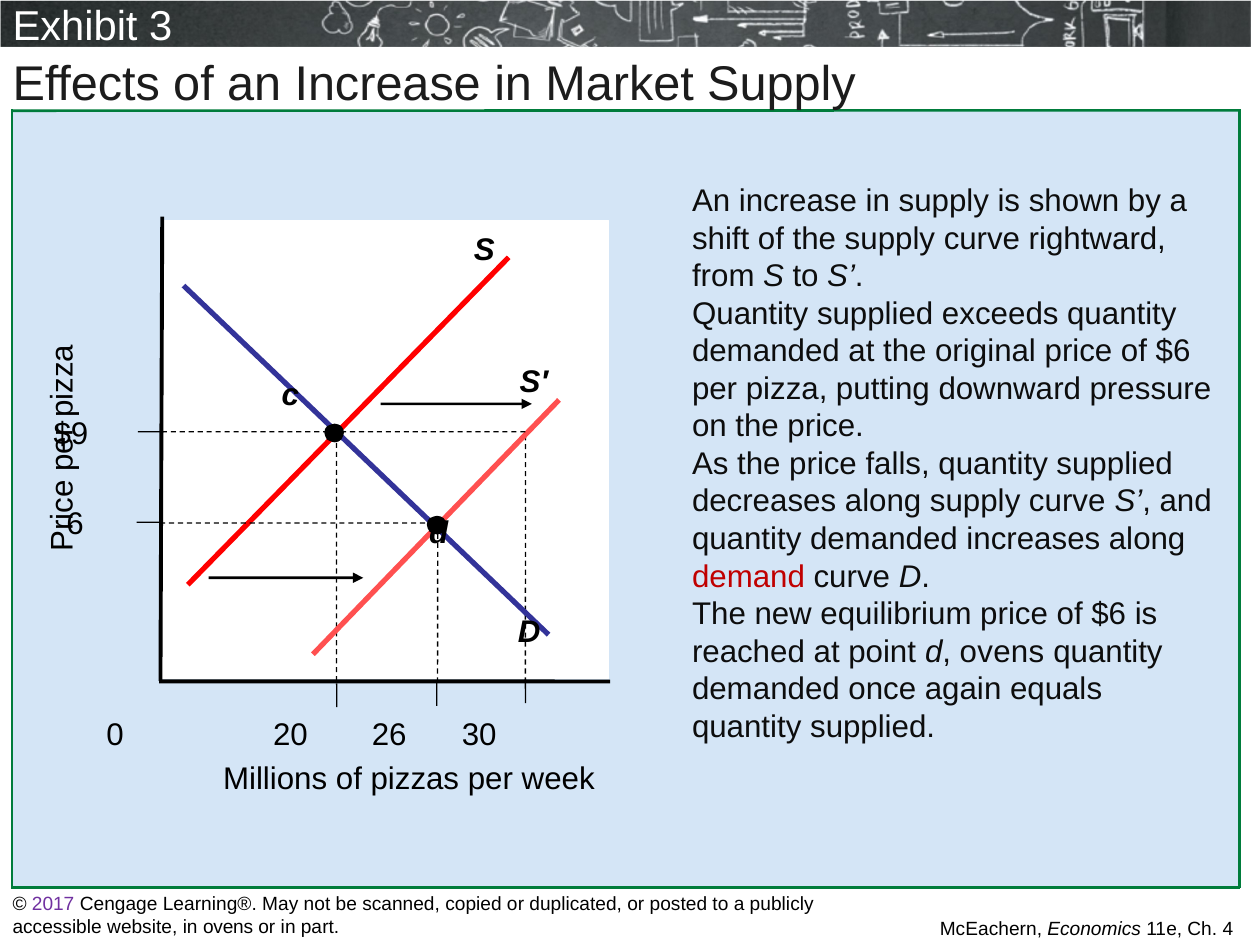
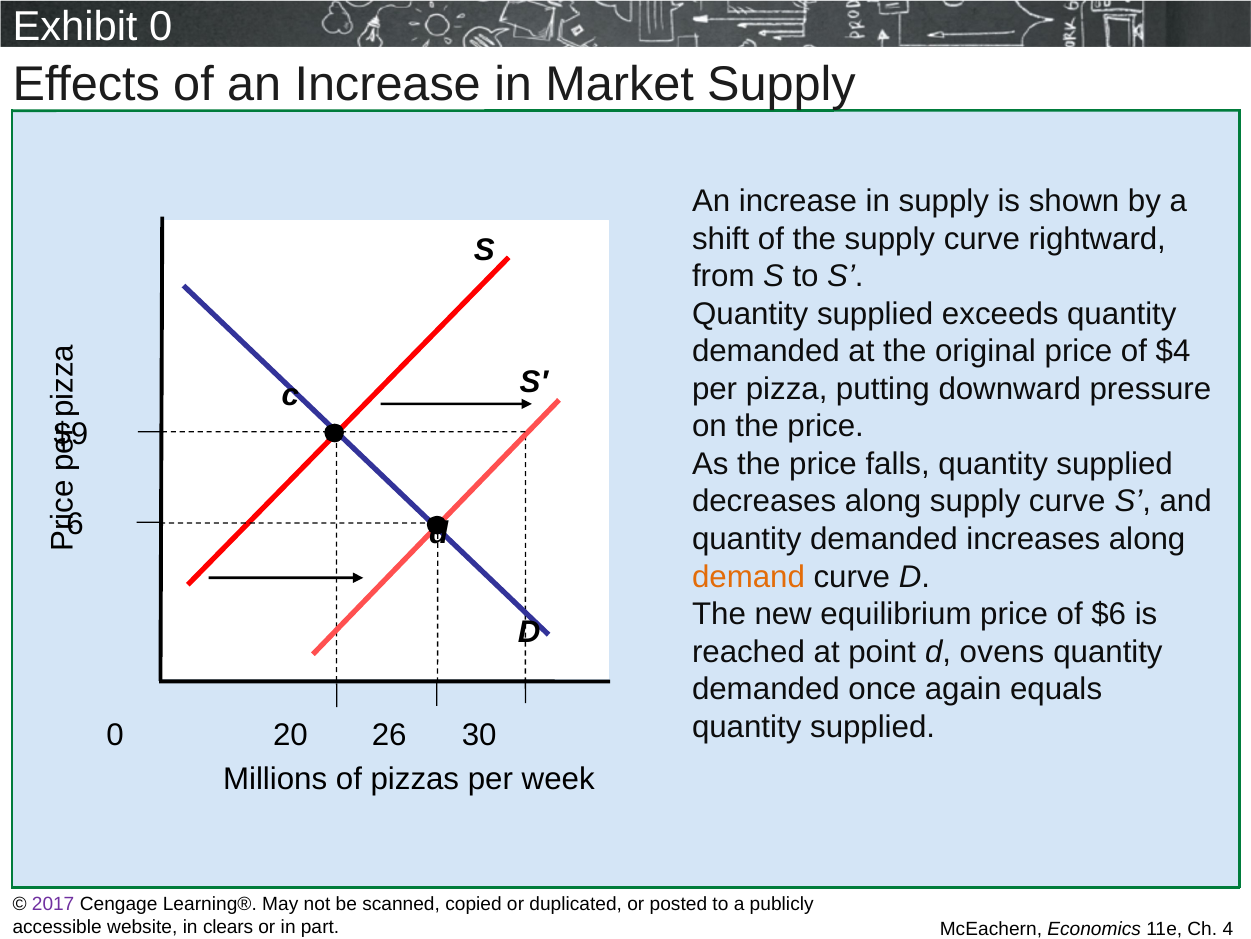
Exhibit 3: 3 -> 0 (161, 27)
original price of $6: $6 -> $4 (1173, 351)
demand colour: red -> orange (749, 576)
in ovens: ovens -> clears (228, 926)
